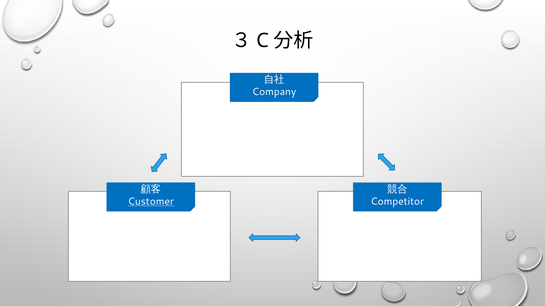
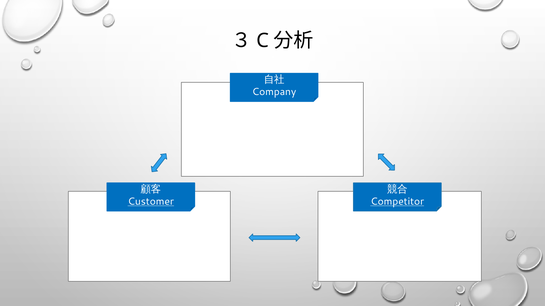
Competitor underline: none -> present (397, 202)
